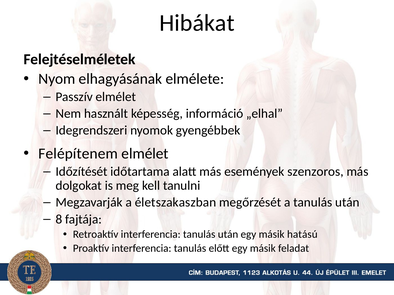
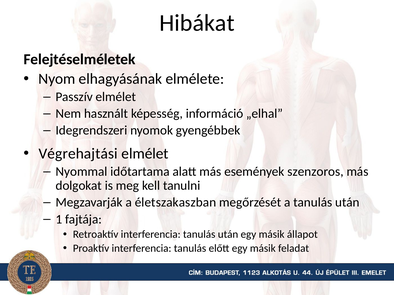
Felépítenem: Felépítenem -> Végrehajtási (78, 154)
Időzítését: Időzítését -> Nyommal (82, 172)
8: 8 -> 1 (59, 220)
hatású: hatású -> állapot (302, 235)
